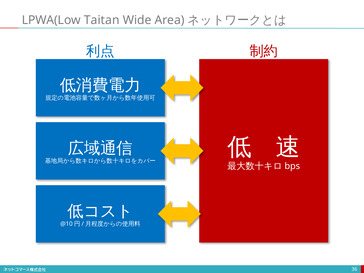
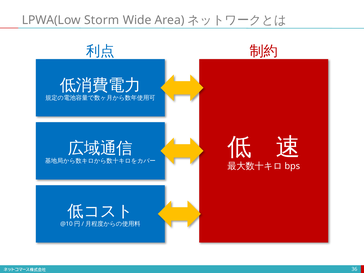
Taitan: Taitan -> Storm (102, 20)
